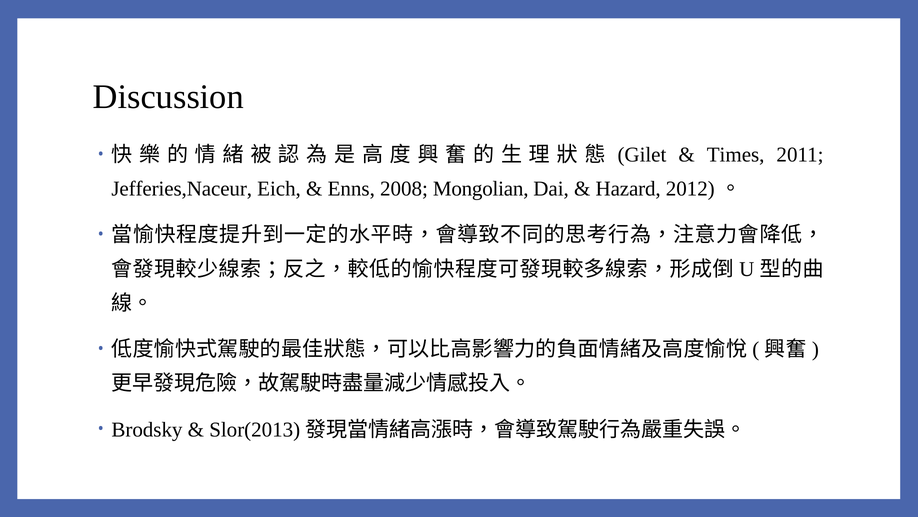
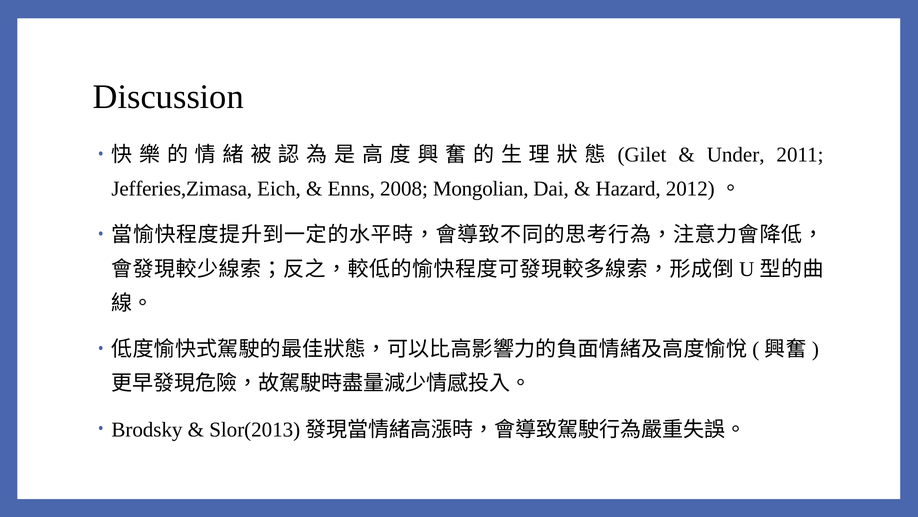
Times: Times -> Under (736, 155)
Jefferies,Naceur: Jefferies,Naceur -> Jefferies,Zimasa (182, 189)
